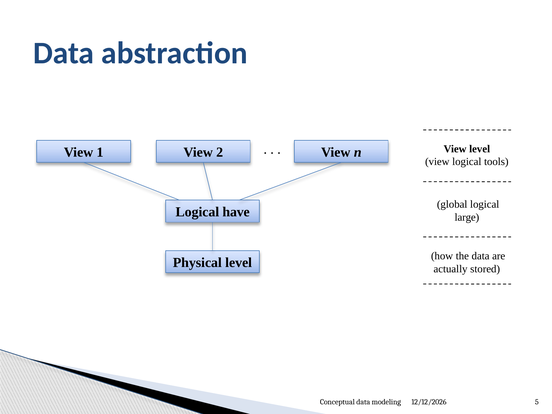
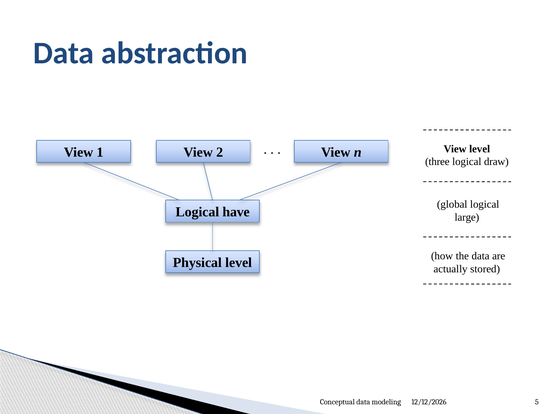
view: view -> three (437, 162)
tools: tools -> draw (496, 162)
